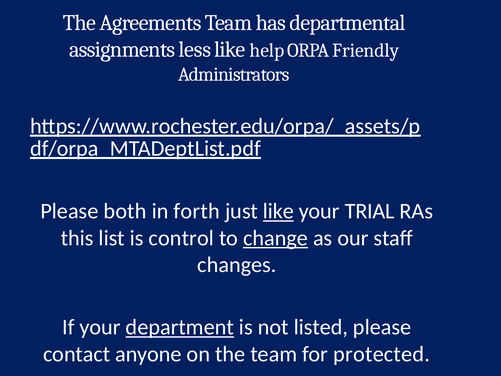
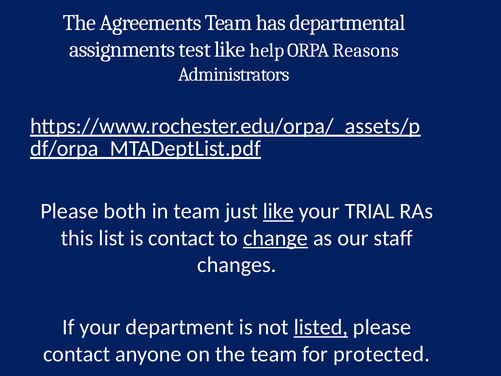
less: less -> test (195, 50)
Friendly: Friendly -> Reasons (366, 50)
in forth: forth -> team (197, 211)
is control: control -> contact (181, 238)
department underline: present -> none (180, 327)
listed underline: none -> present (321, 327)
